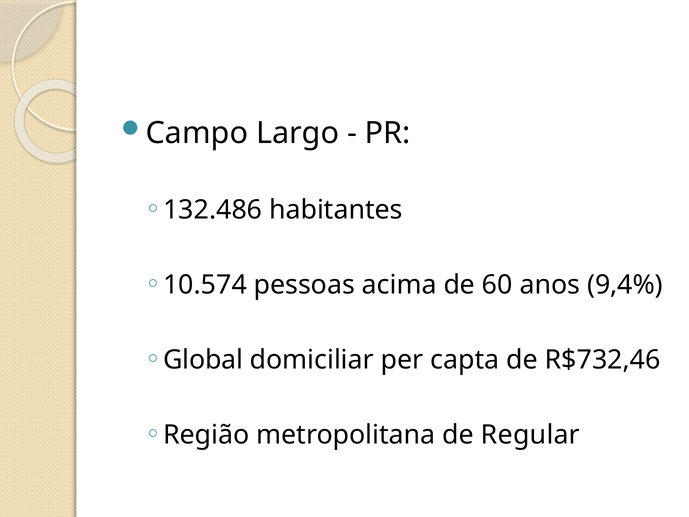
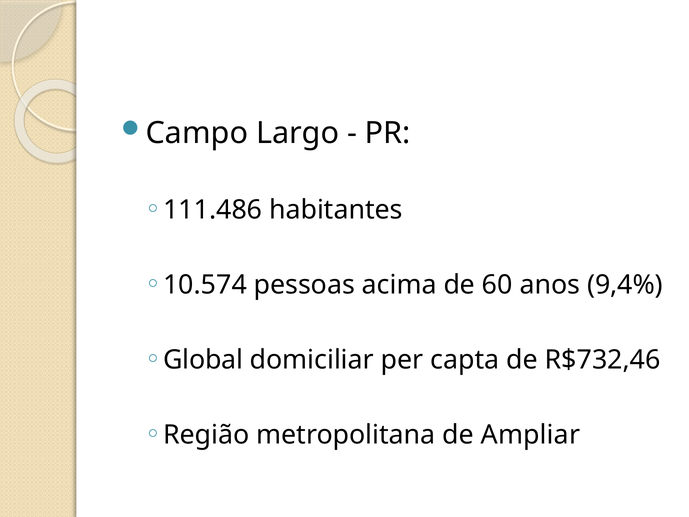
132.486: 132.486 -> 111.486 (213, 210)
Regular: Regular -> Ampliar (530, 435)
